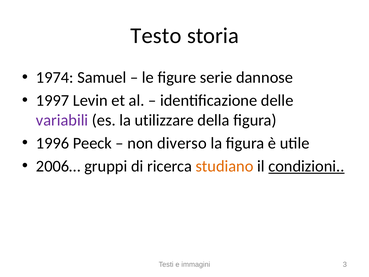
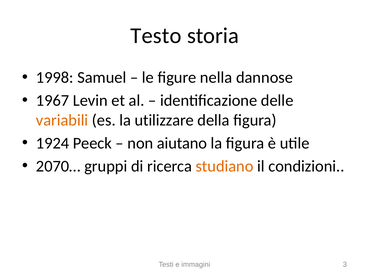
1974: 1974 -> 1998 (55, 77)
serie: serie -> nella (216, 77)
1997: 1997 -> 1967 (53, 100)
variabili colour: purple -> orange (62, 120)
1996: 1996 -> 1924 (53, 143)
diverso: diverso -> aiutano (182, 143)
2006…: 2006… -> 2070… (58, 166)
condizioni underline: present -> none (306, 166)
